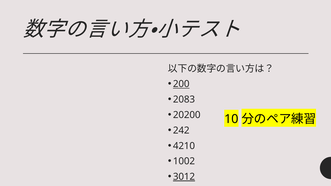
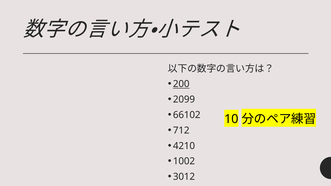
2083: 2083 -> 2099 (184, 100)
20200: 20200 -> 66102 (187, 115)
242: 242 -> 712 (181, 131)
3012 underline: present -> none (184, 177)
